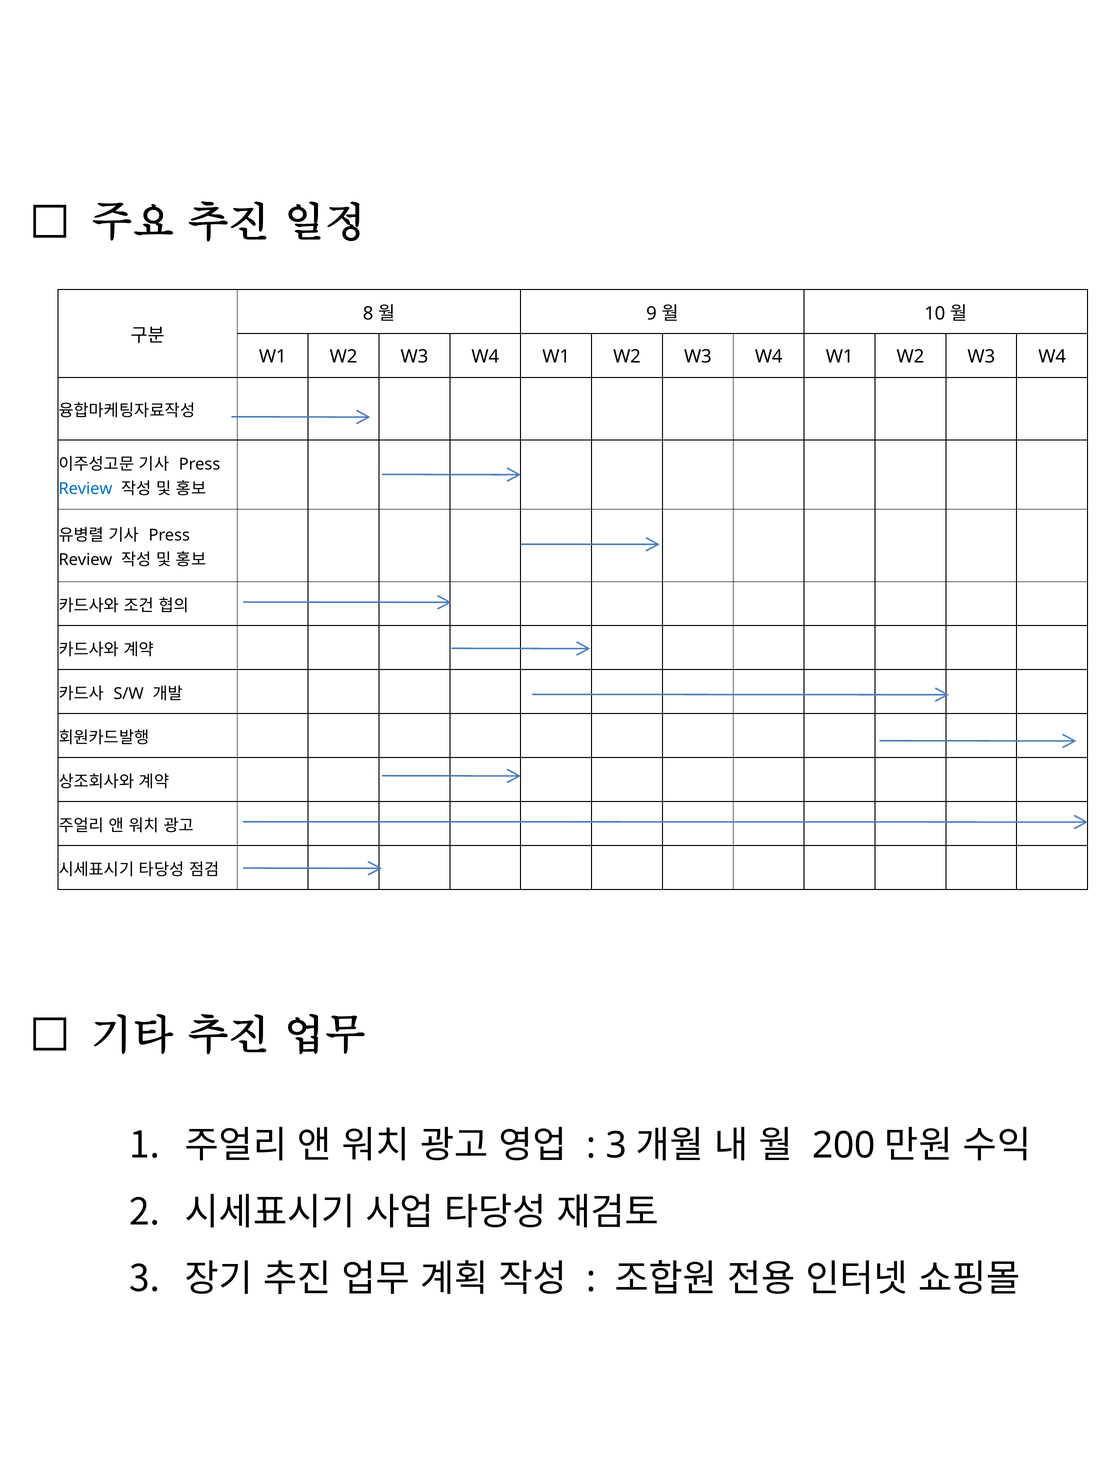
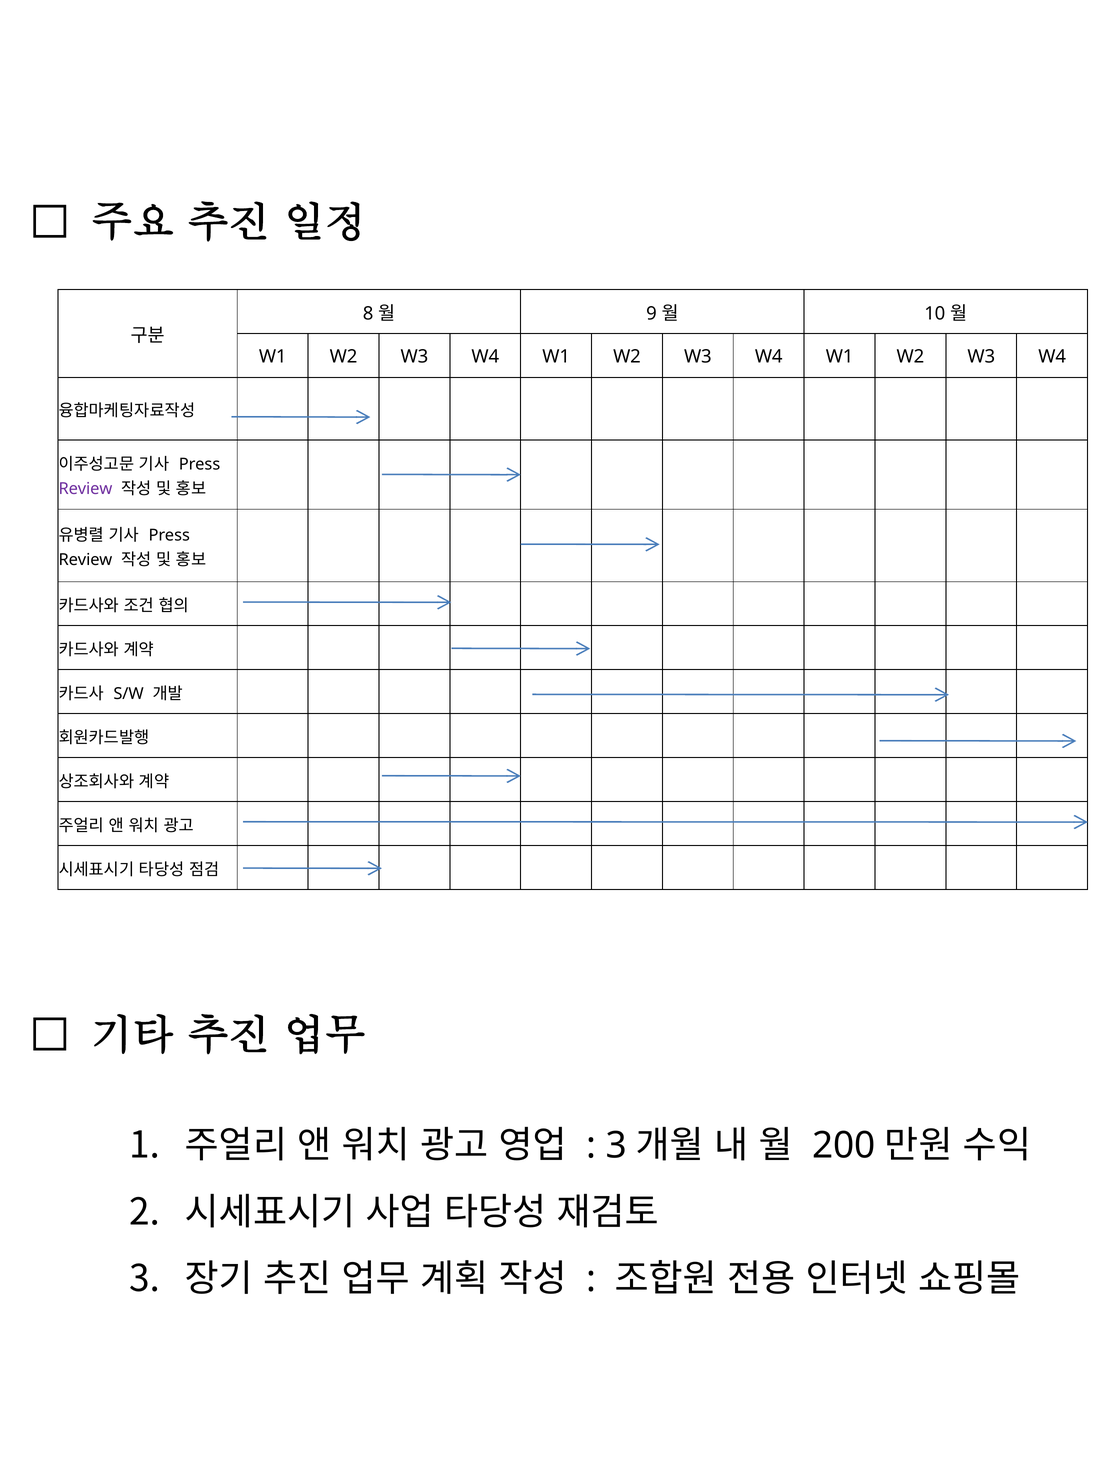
Review colour: blue -> purple (85, 488)
